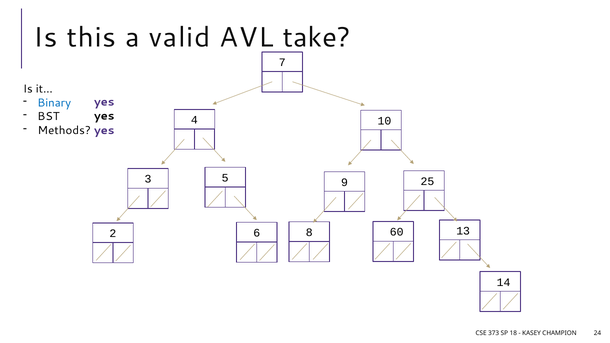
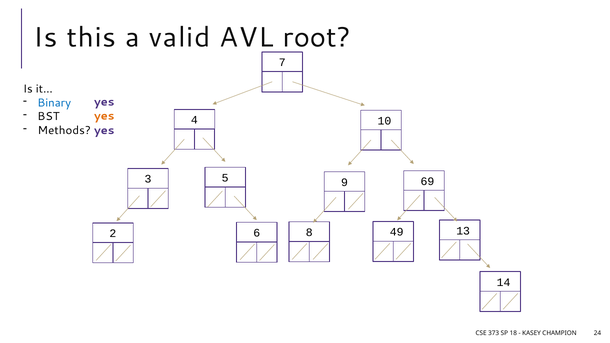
take: take -> root (317, 37)
yes colour: black -> orange (104, 116)
25: 25 -> 69 (427, 181)
60: 60 -> 49 (397, 232)
